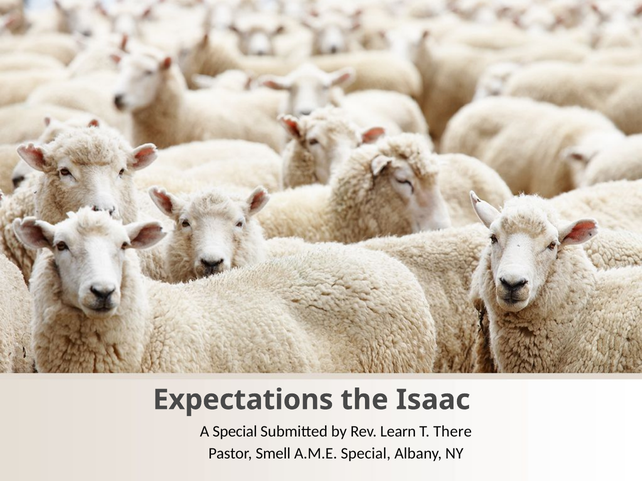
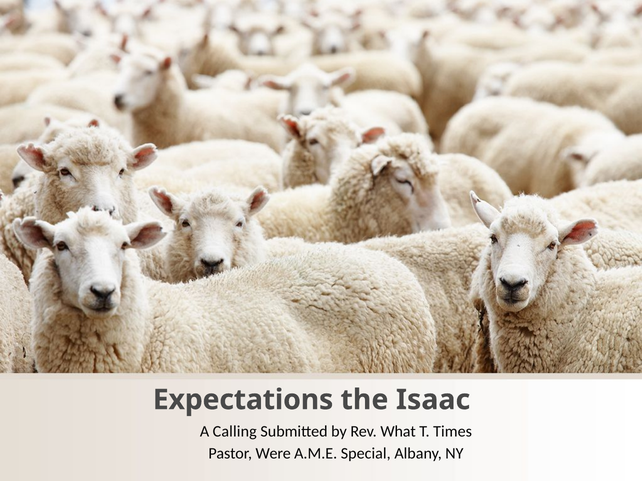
A Special: Special -> Calling (235, 432)
Learn: Learn -> What (398, 432)
There: There -> Times (453, 432)
Smell: Smell -> Were (273, 454)
